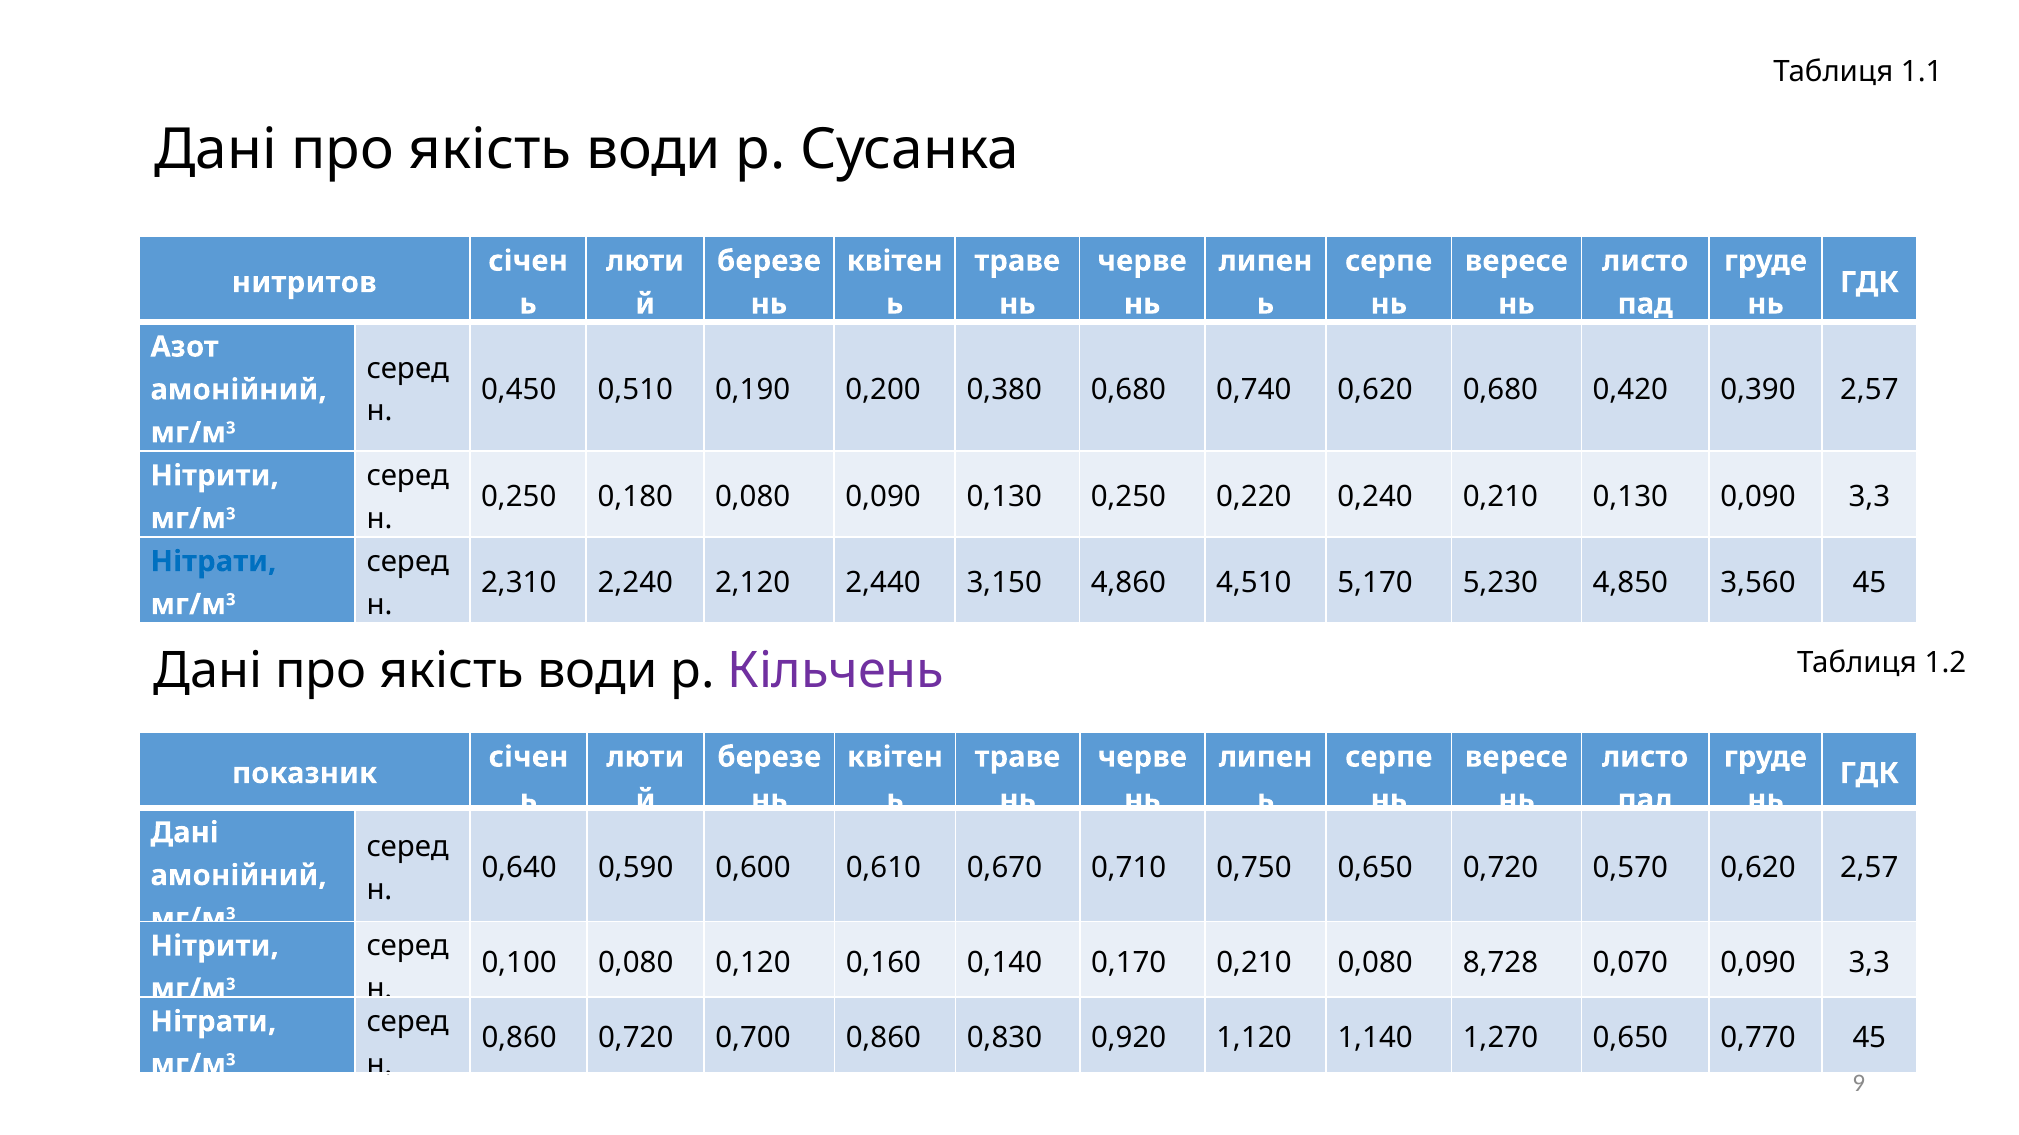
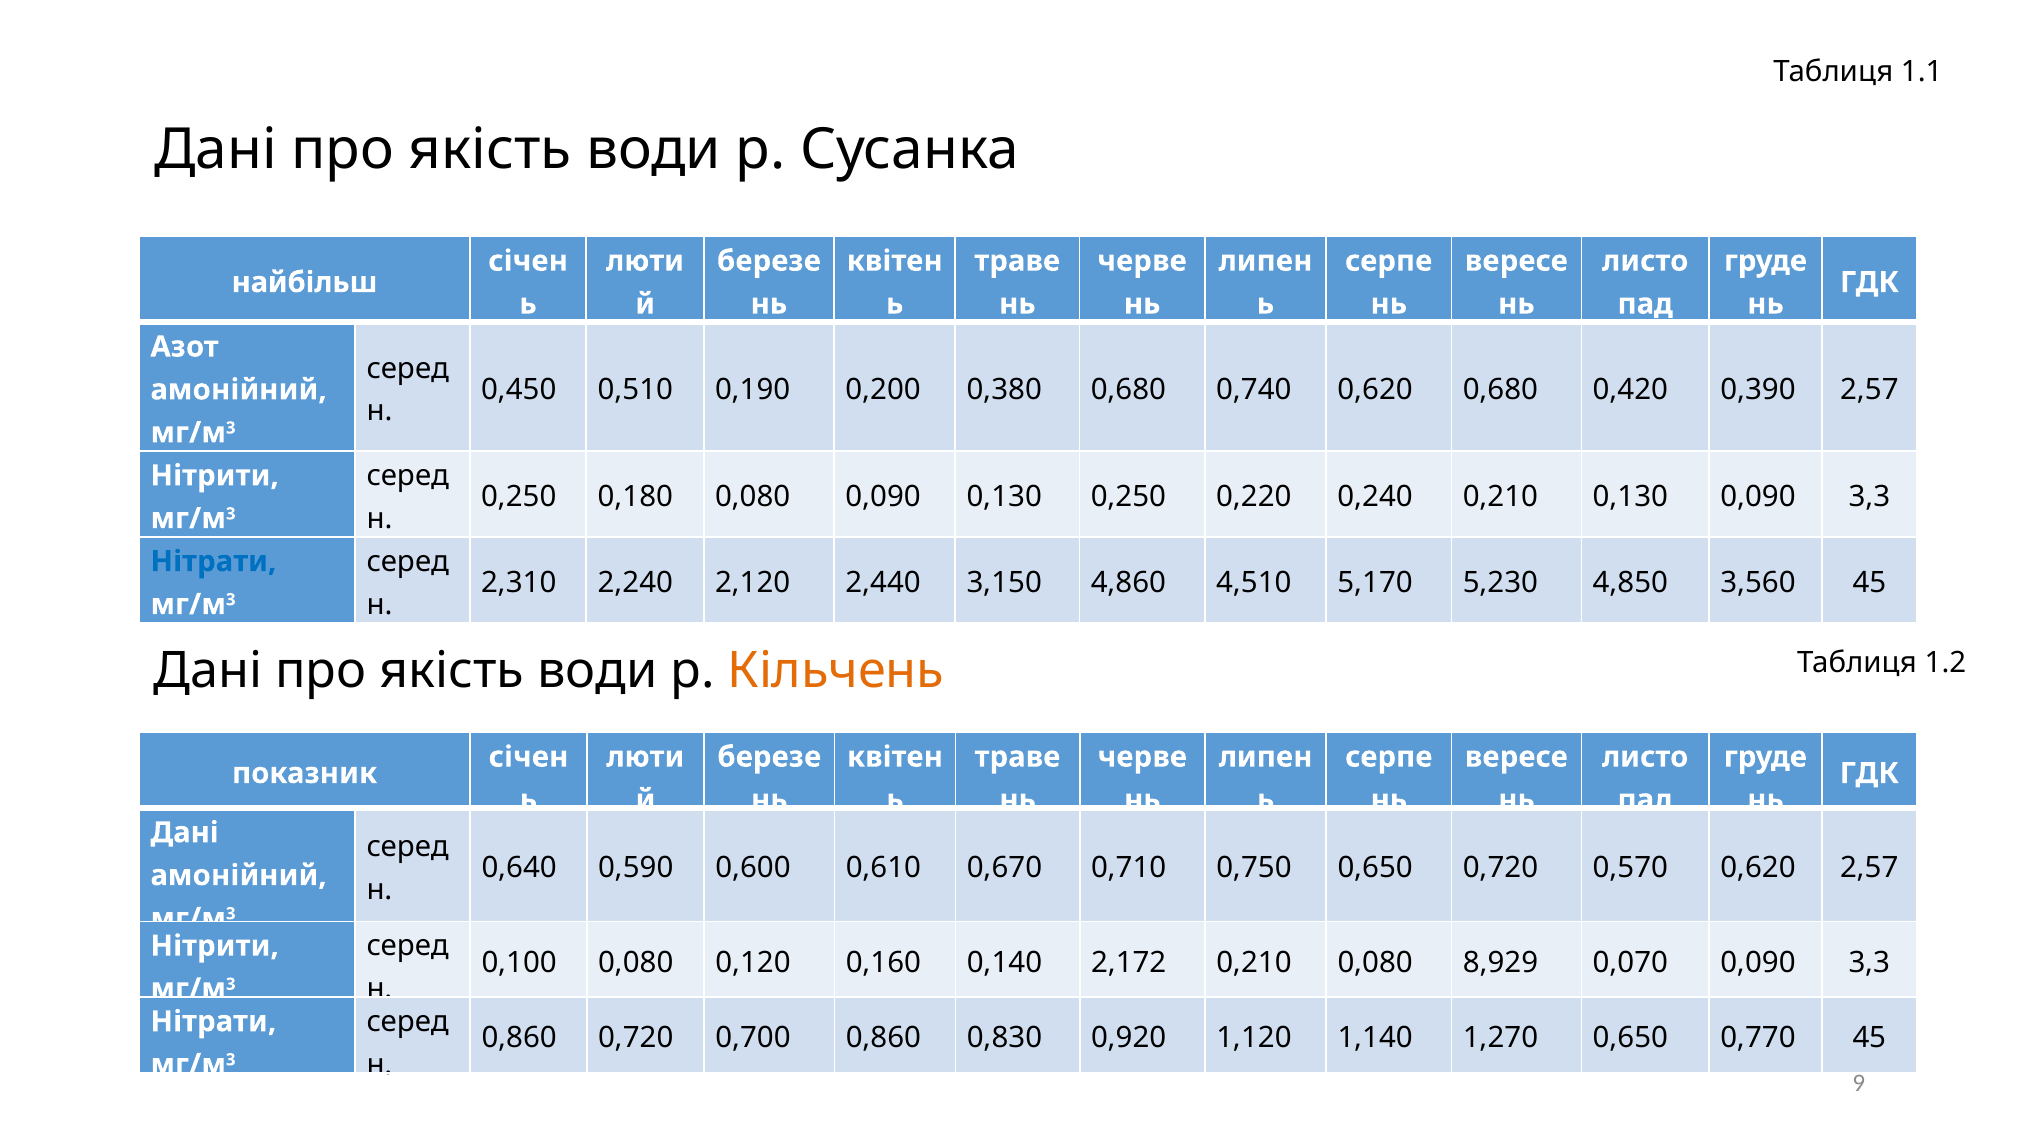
нитритов: нитритов -> найбільш (305, 283)
Кільчень colour: purple -> orange (836, 671)
0,170: 0,170 -> 2,172 (1129, 963)
8,728: 8,728 -> 8,929 (1500, 963)
